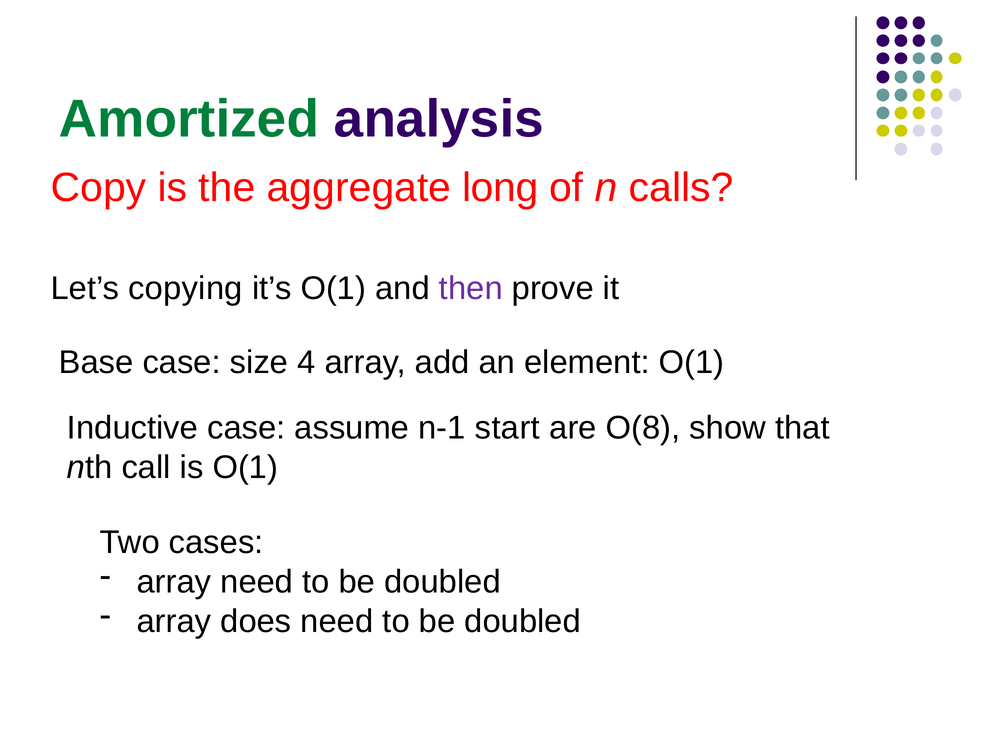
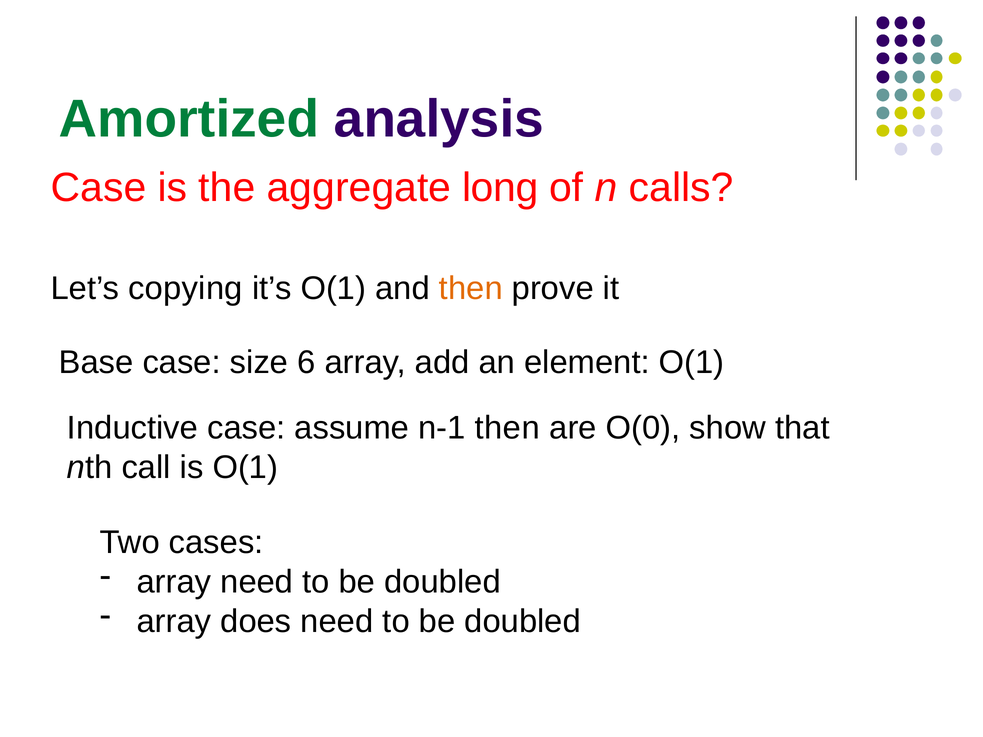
Copy: Copy -> Case (99, 188)
then colour: purple -> orange (471, 288)
4: 4 -> 6 (306, 363)
n-1 start: start -> then (507, 428)
O(8: O(8 -> O(0 (643, 428)
